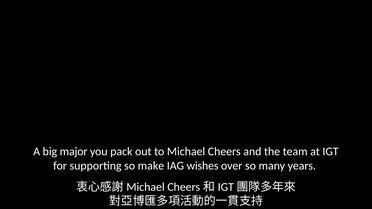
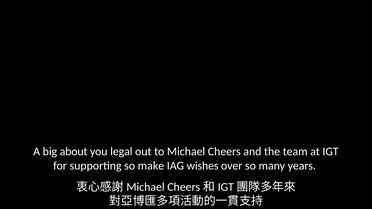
major: major -> about (74, 152)
pack: pack -> legal (121, 152)
